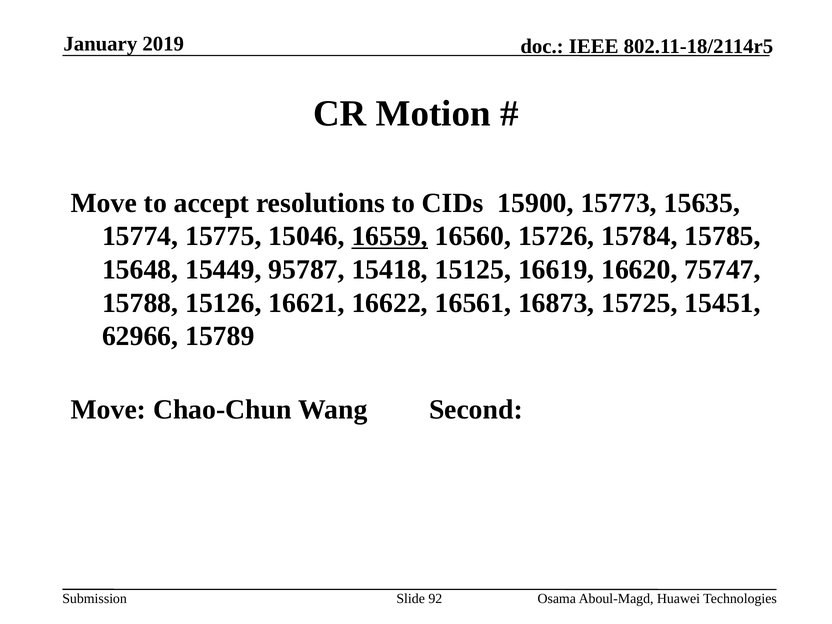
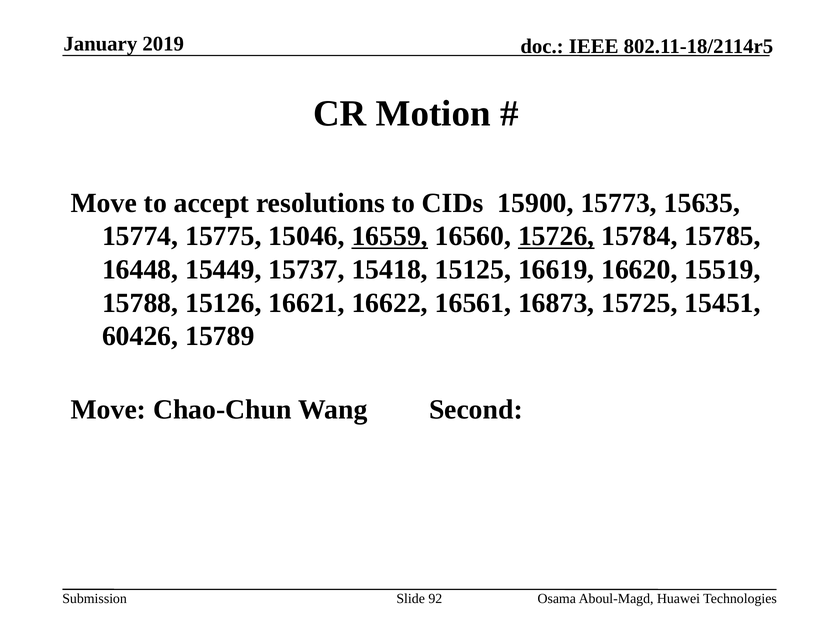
15726 underline: none -> present (556, 236)
15648: 15648 -> 16448 (140, 270)
95787: 95787 -> 15737 (307, 270)
75747: 75747 -> 15519 (723, 270)
62966: 62966 -> 60426 (140, 336)
